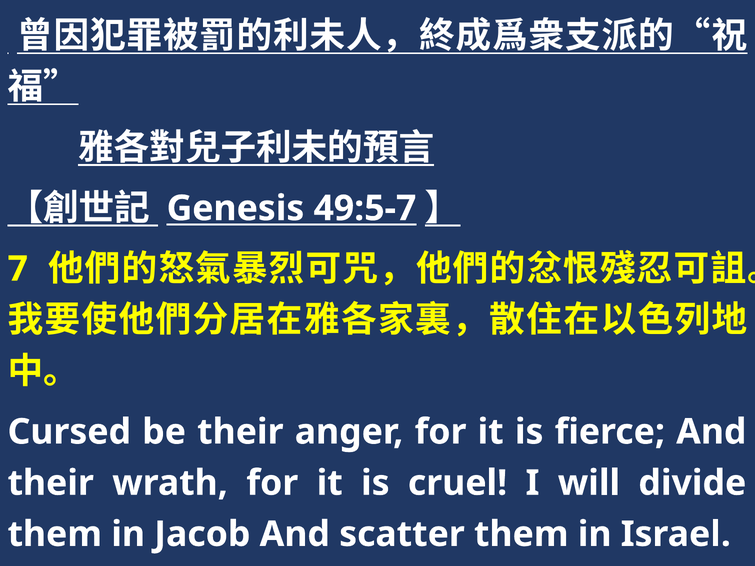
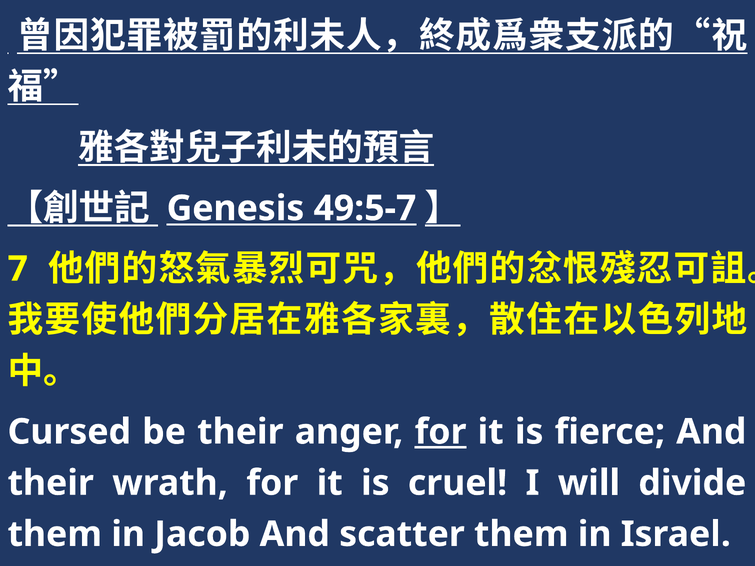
for underline: none -> present (441, 432)
